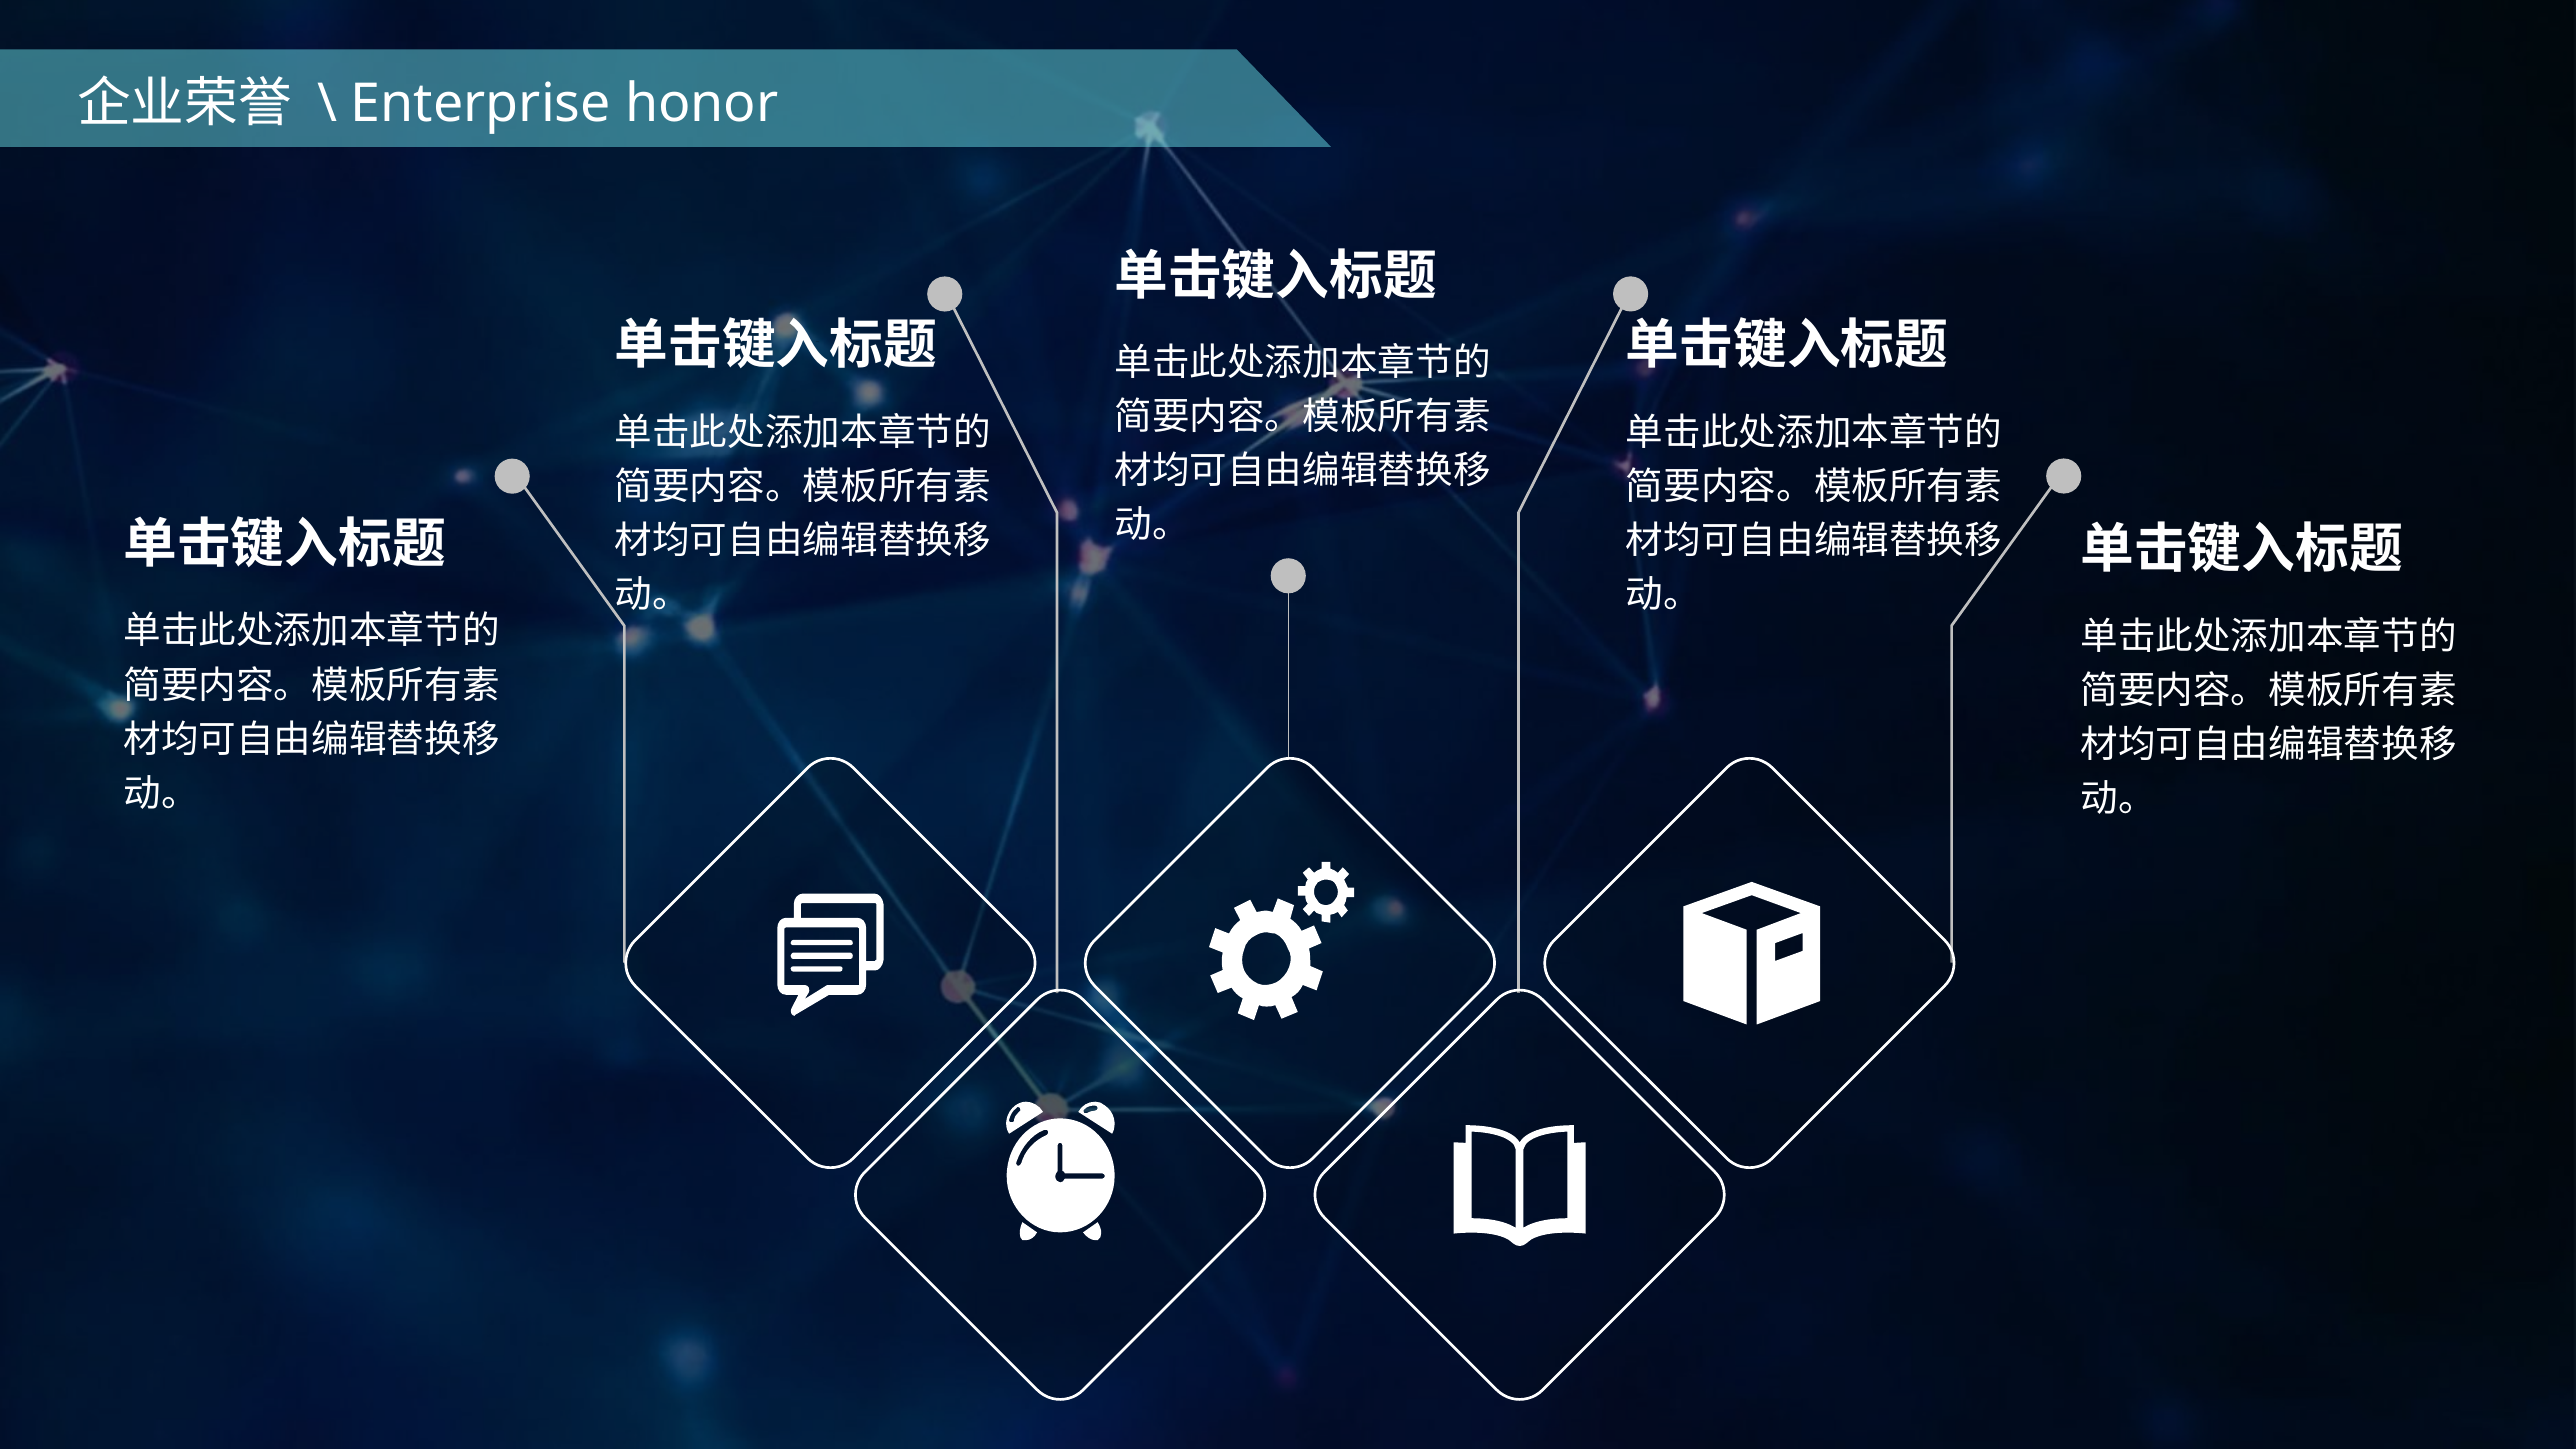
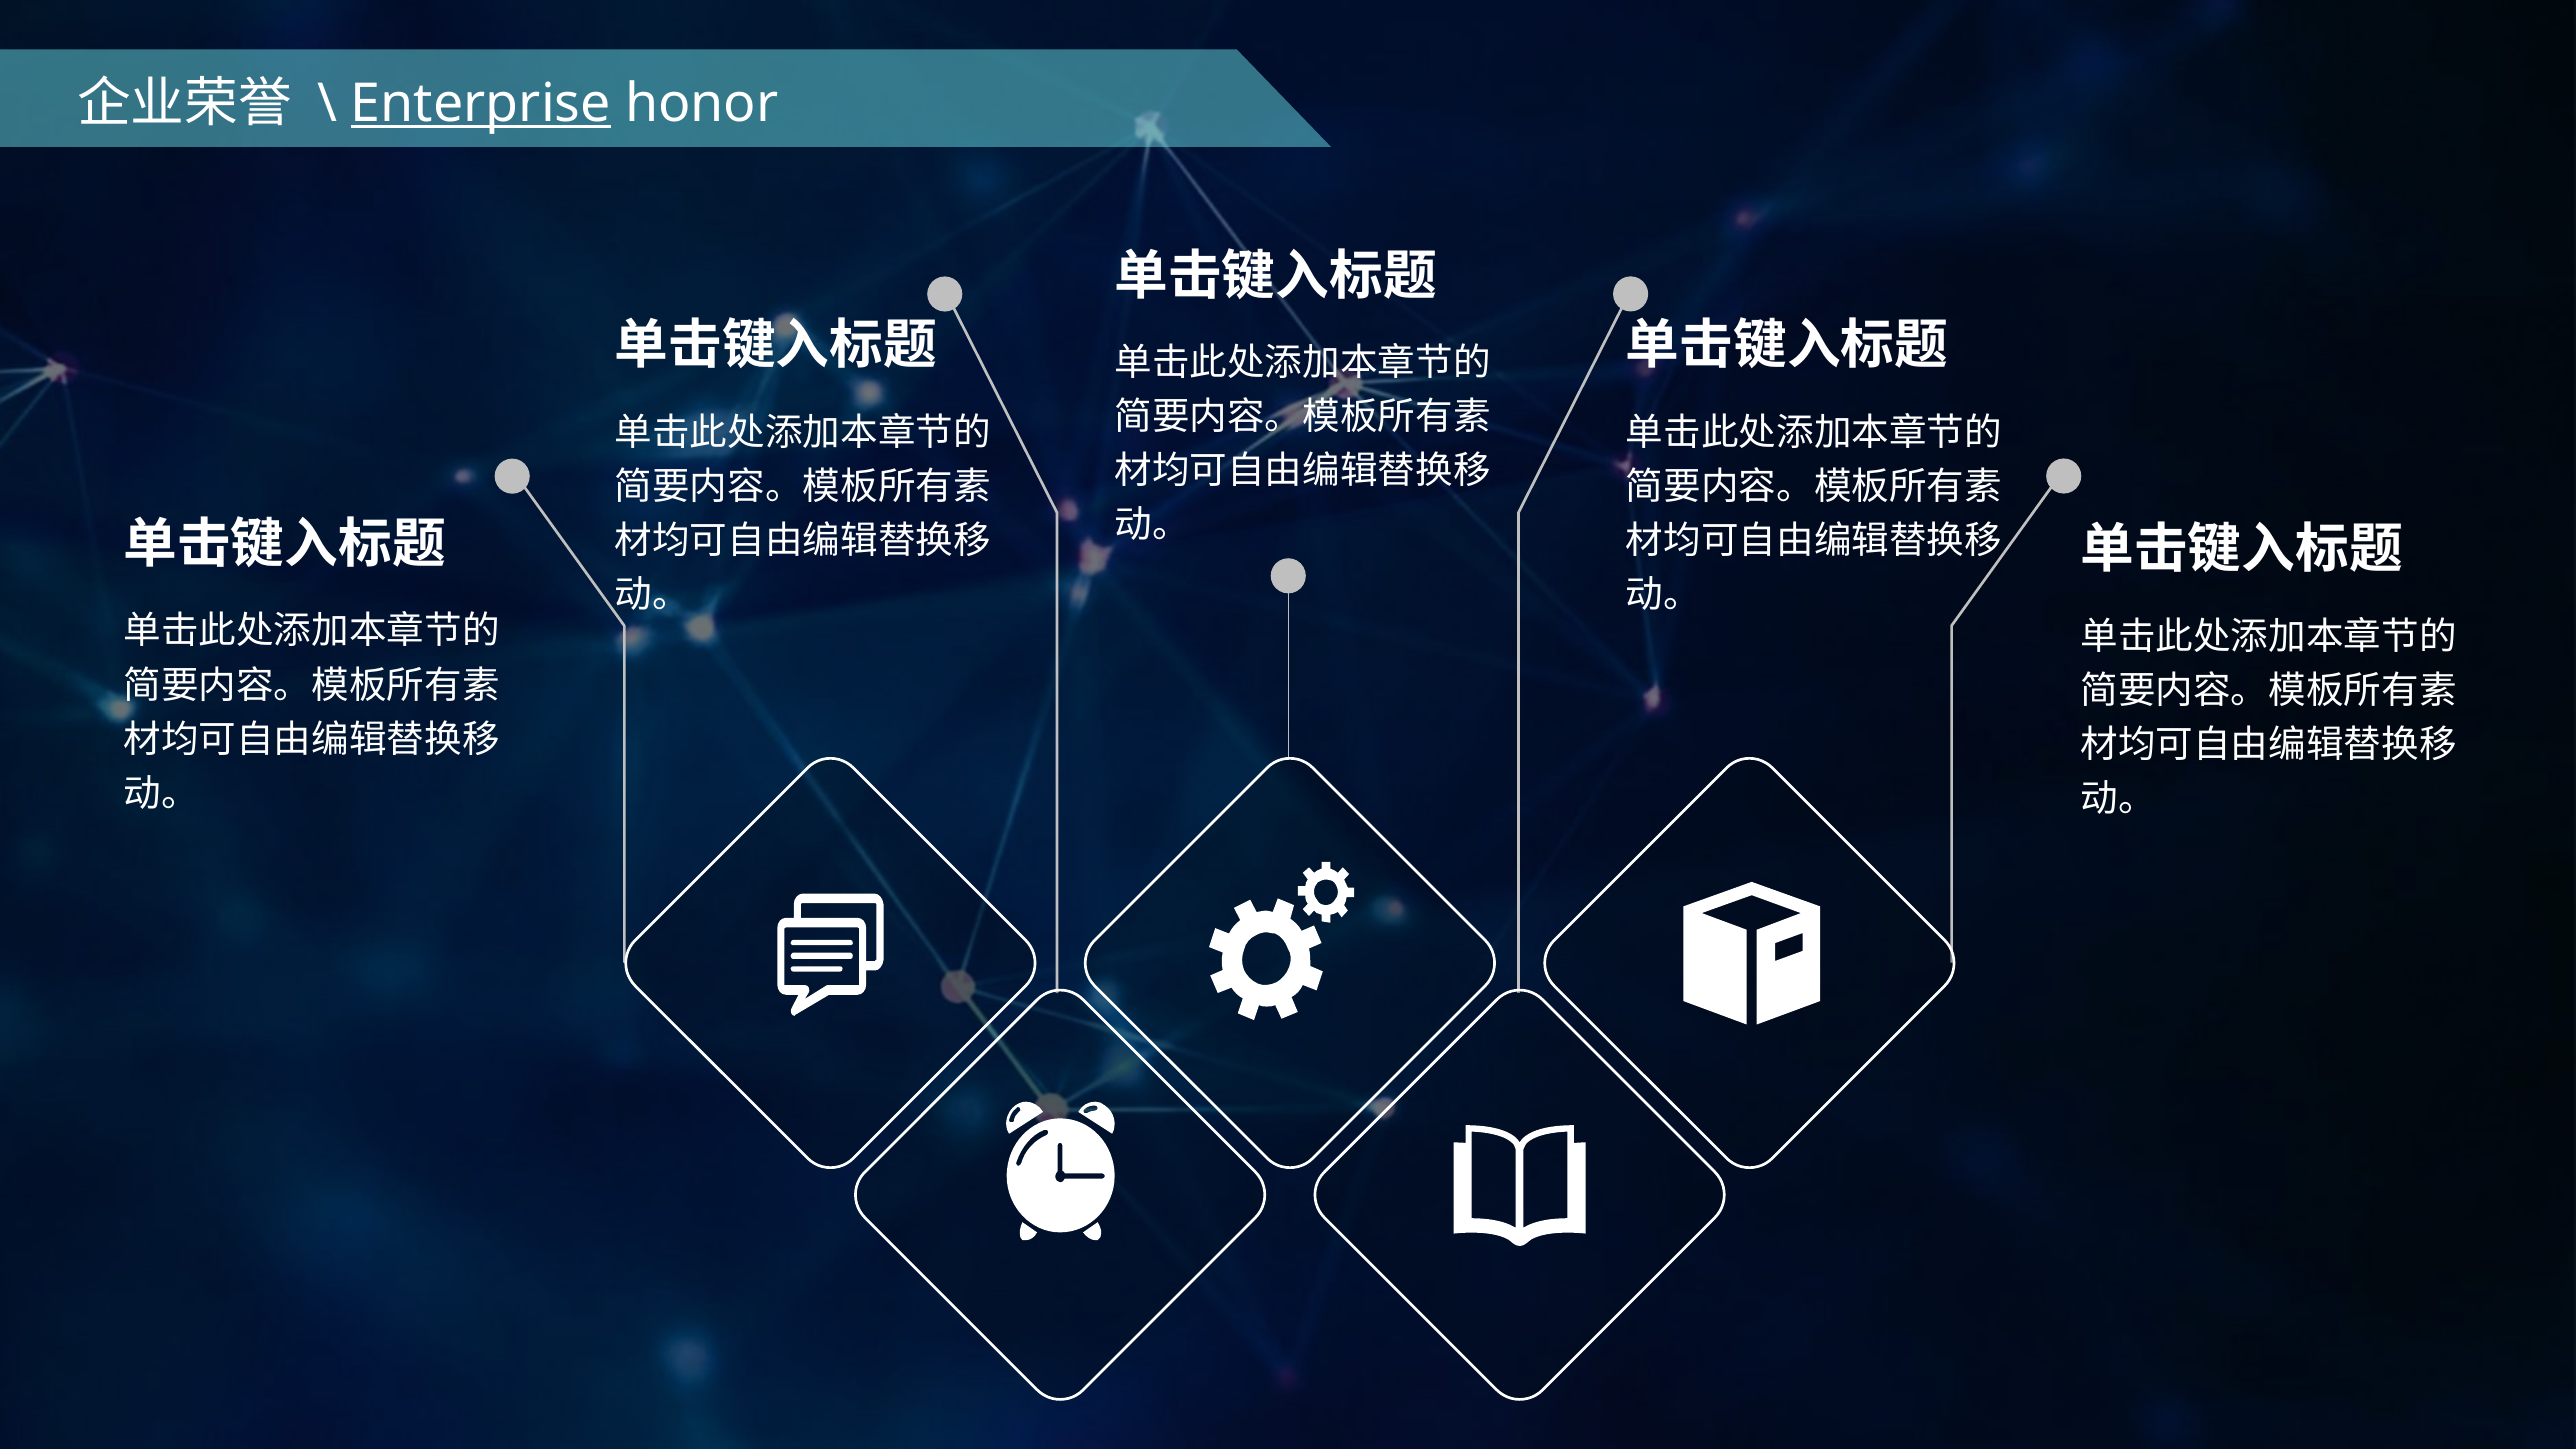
Enterprise underline: none -> present (481, 104)
